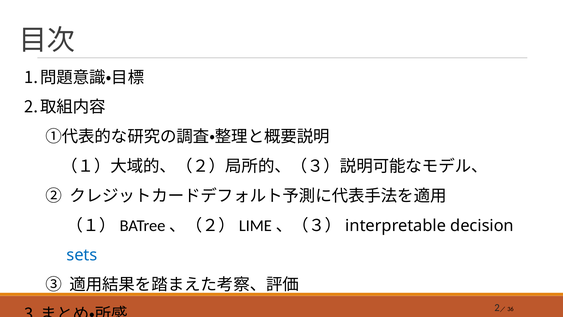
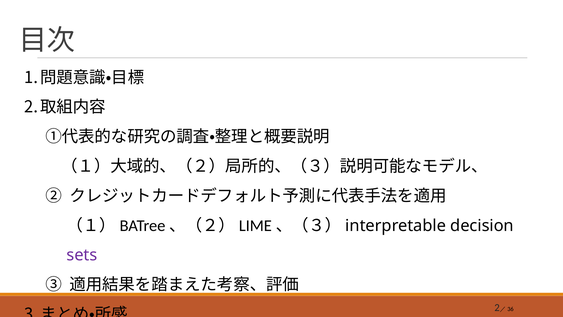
sets colour: blue -> purple (82, 255)
